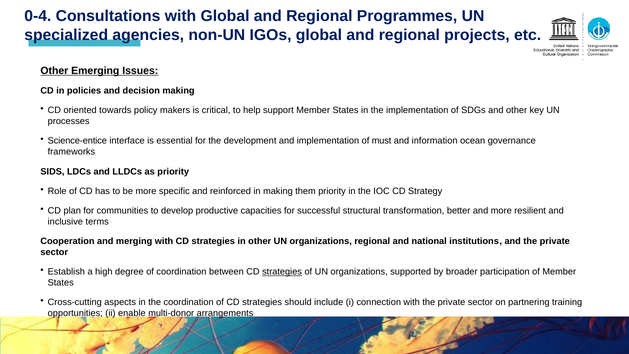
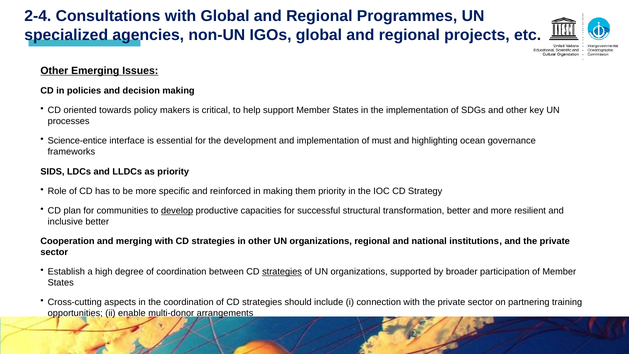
0-4: 0-4 -> 2-4 (38, 16)
information: information -> highlighting (435, 141)
develop underline: none -> present (177, 210)
inclusive terms: terms -> better (97, 221)
